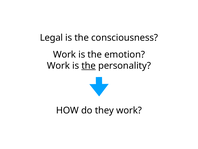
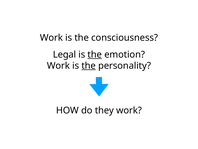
Legal: Legal -> Work (51, 38)
Work: Work -> Legal (65, 54)
the underline: none -> present (95, 54)
